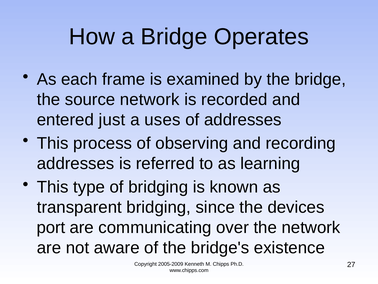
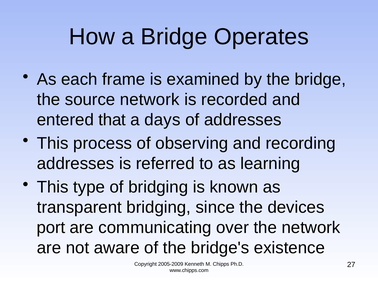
just: just -> that (112, 120)
uses: uses -> days (162, 120)
